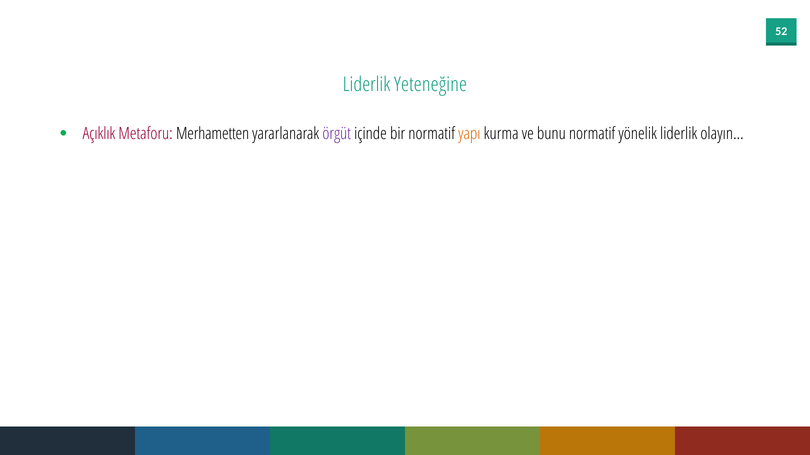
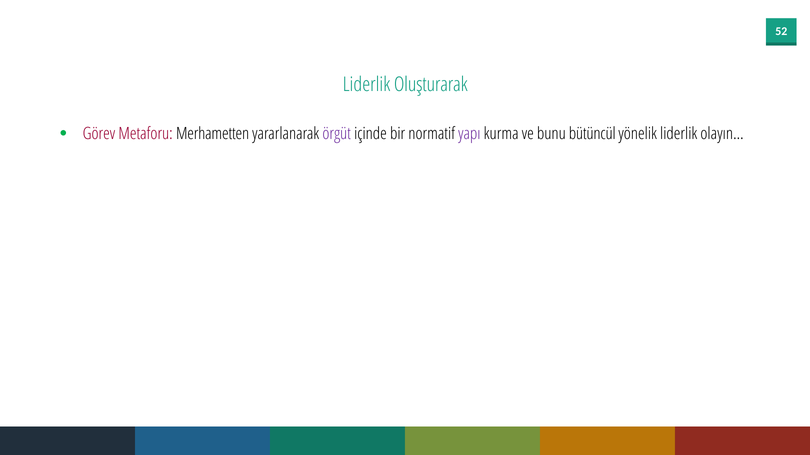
Yeteneğine: Yeteneğine -> Oluşturarak (431, 85)
Açıklık: Açıklık -> Görev (99, 134)
yapı colour: orange -> purple (469, 134)
bunu normatif: normatif -> bütüncül (592, 134)
